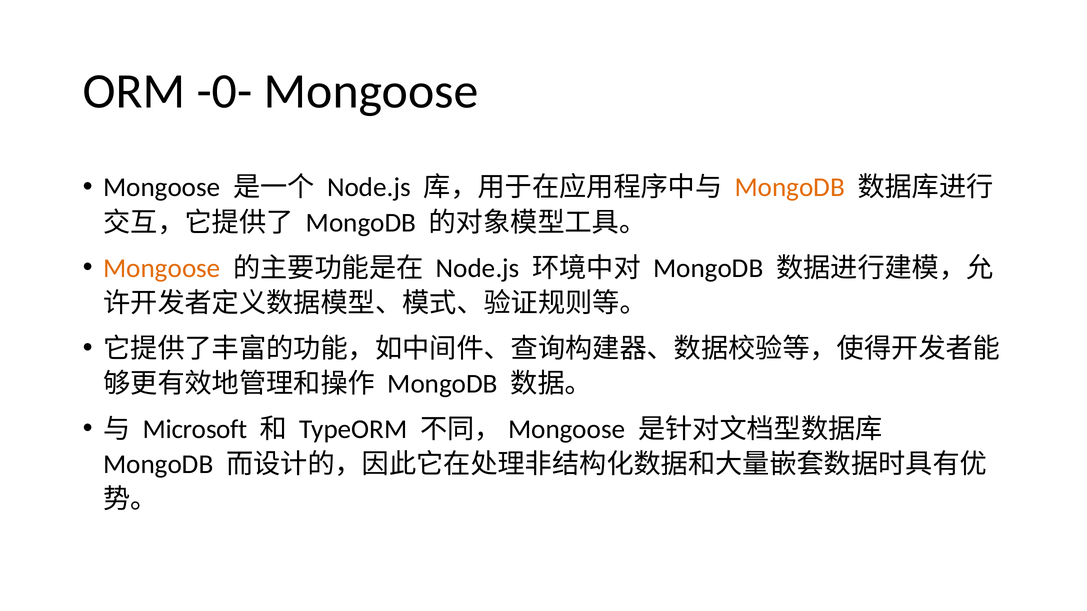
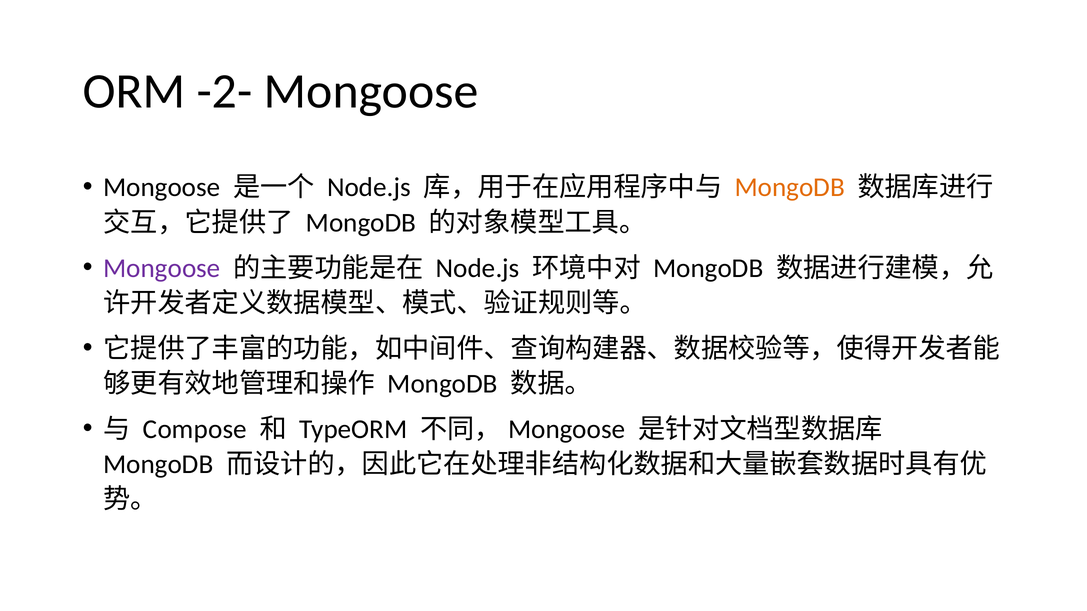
-0-: -0- -> -2- (225, 91)
Mongoose colour: orange -> purple (162, 268)
Microsoft: Microsoft -> Compose (195, 429)
